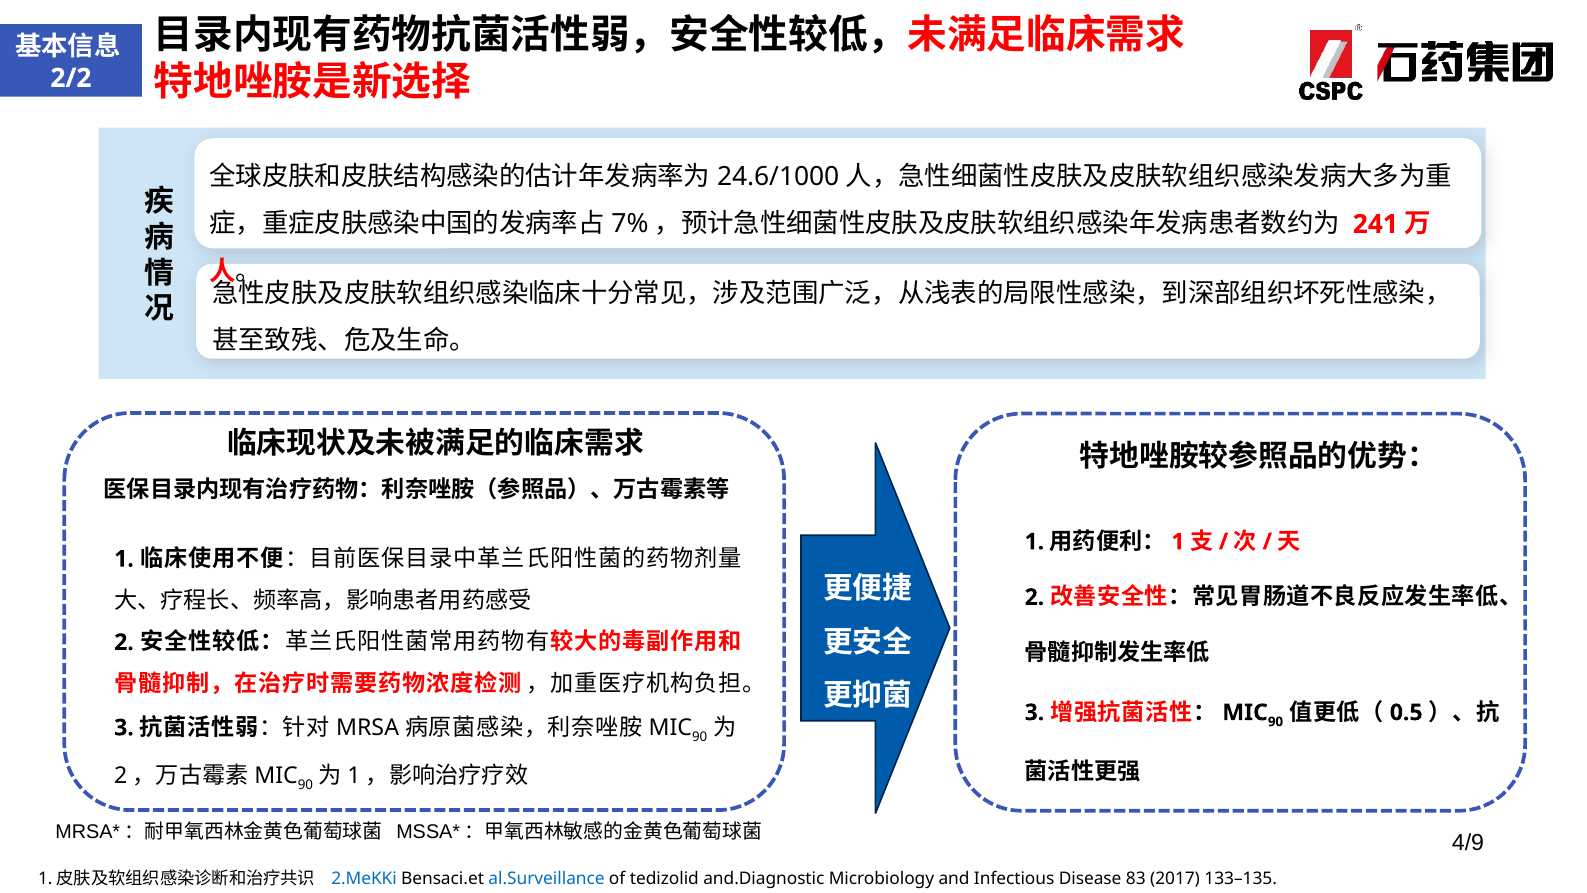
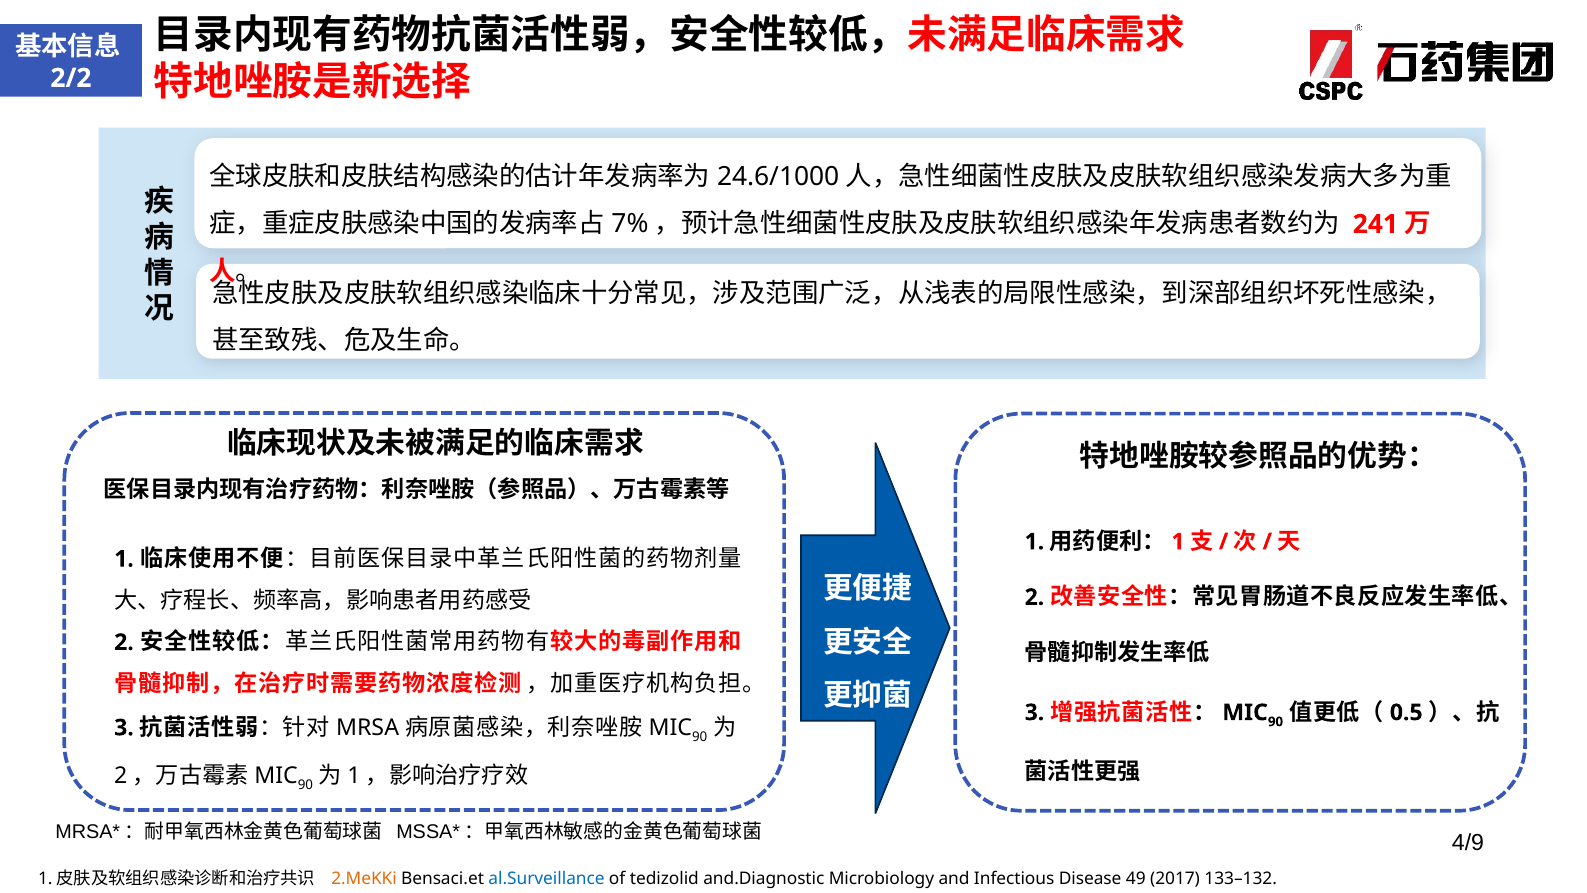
2.MeKKi colour: blue -> orange (364, 879)
83: 83 -> 49 (1136, 879)
133–135: 133–135 -> 133–132 (1241, 879)
